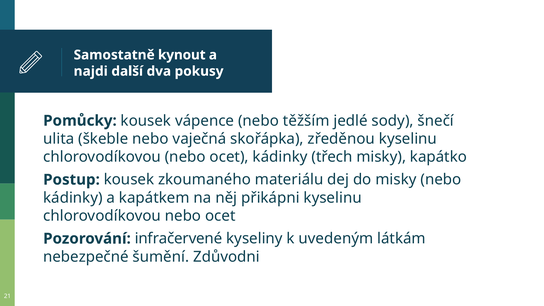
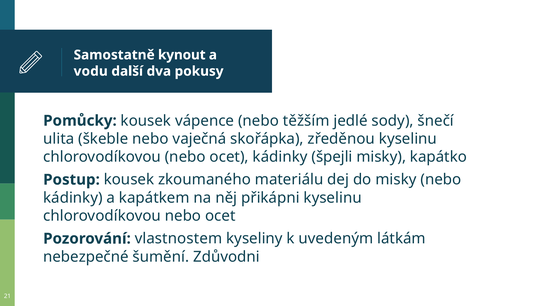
najdi: najdi -> vodu (91, 71)
třech: třech -> špejli (332, 157)
infračervené: infračervené -> vlastnostem (178, 239)
